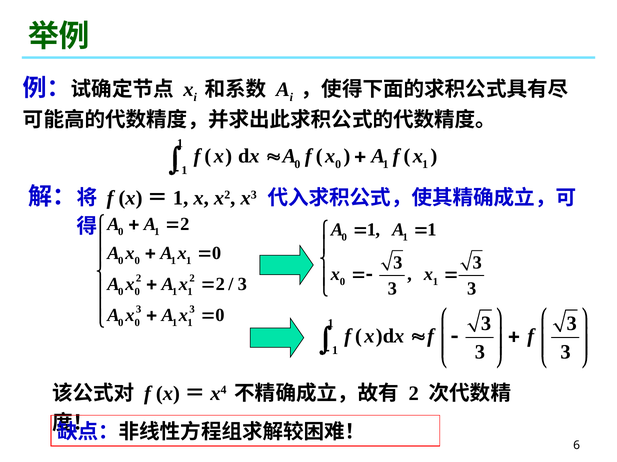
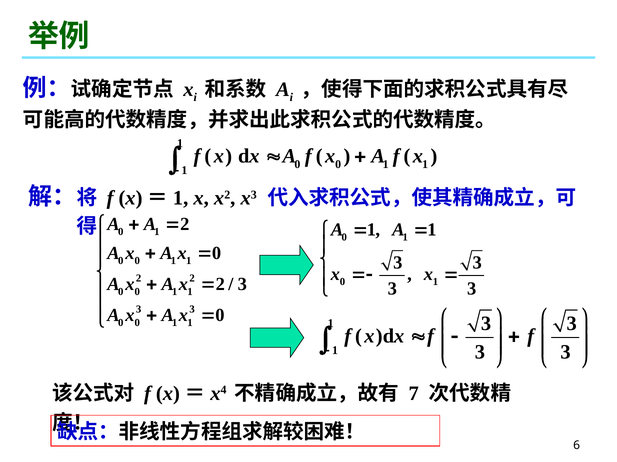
2: 2 -> 7 (414, 394)
